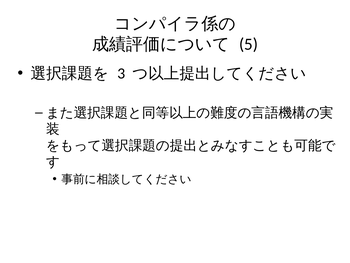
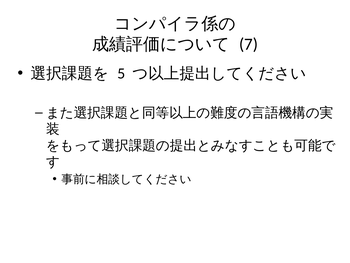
5: 5 -> 7 (248, 44)
3: 3 -> 5 (121, 73)
